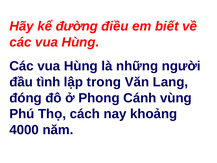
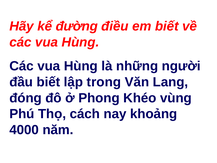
đầu tình: tình -> biết (48, 82)
Cánh: Cánh -> Khéo (140, 98)
